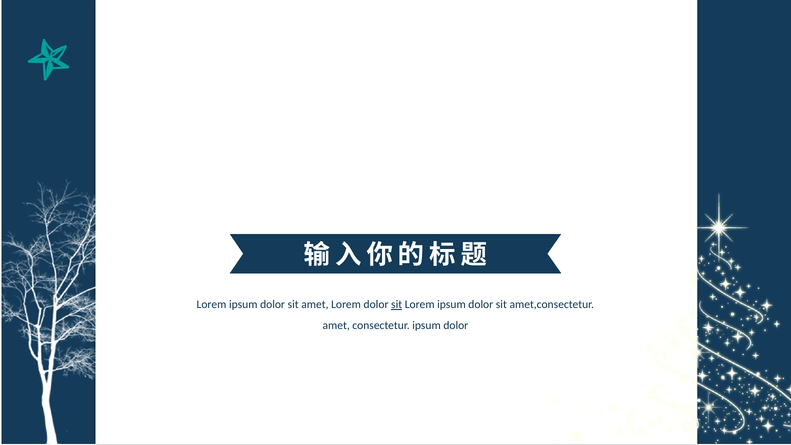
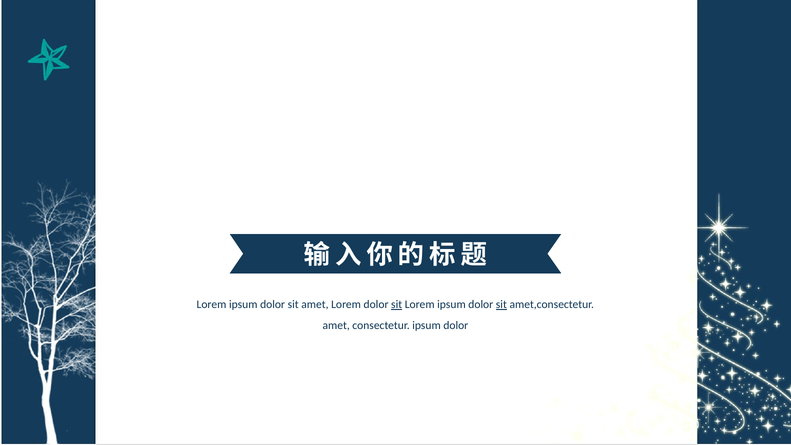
sit underline: none -> present (501, 304)
